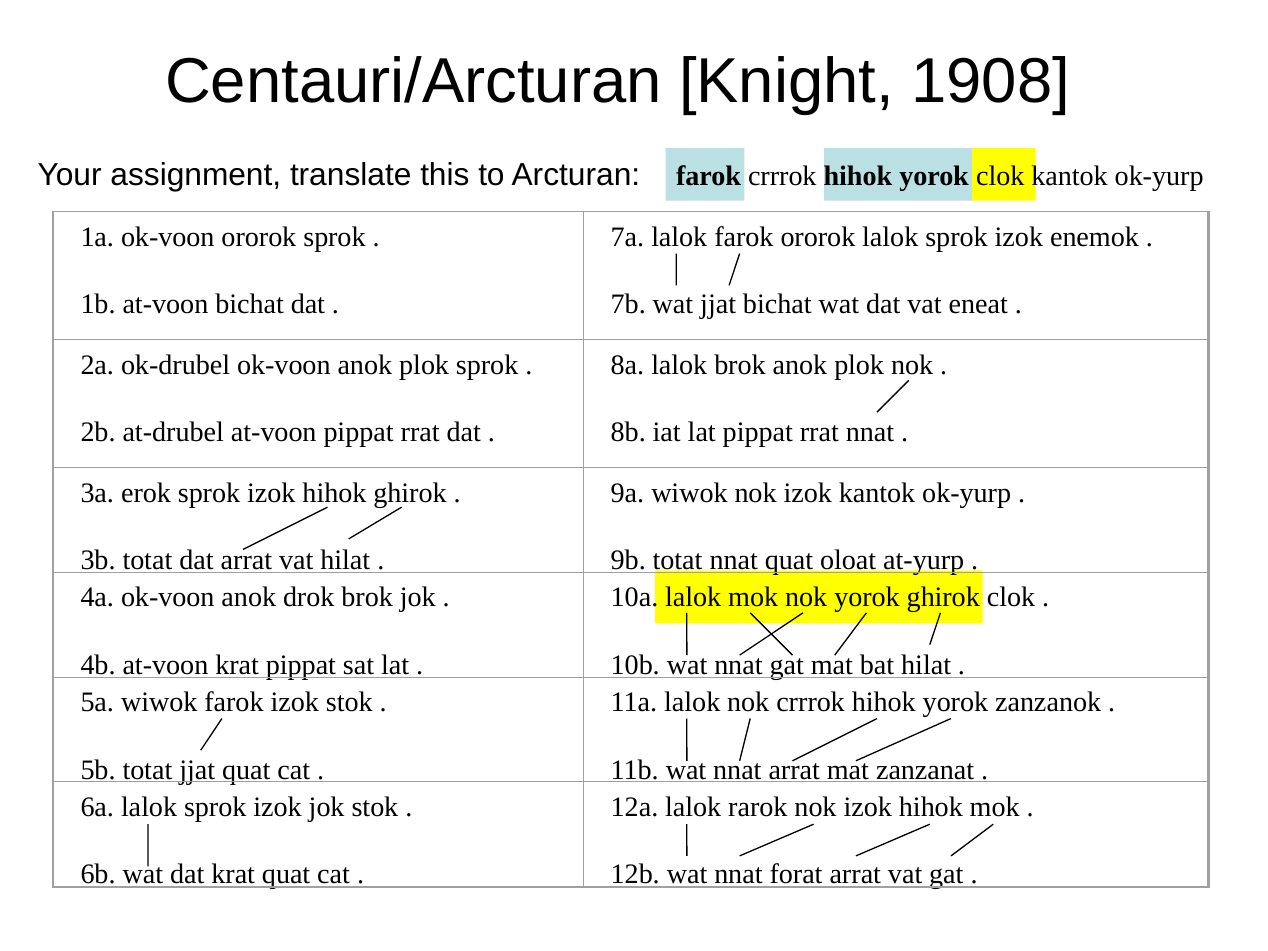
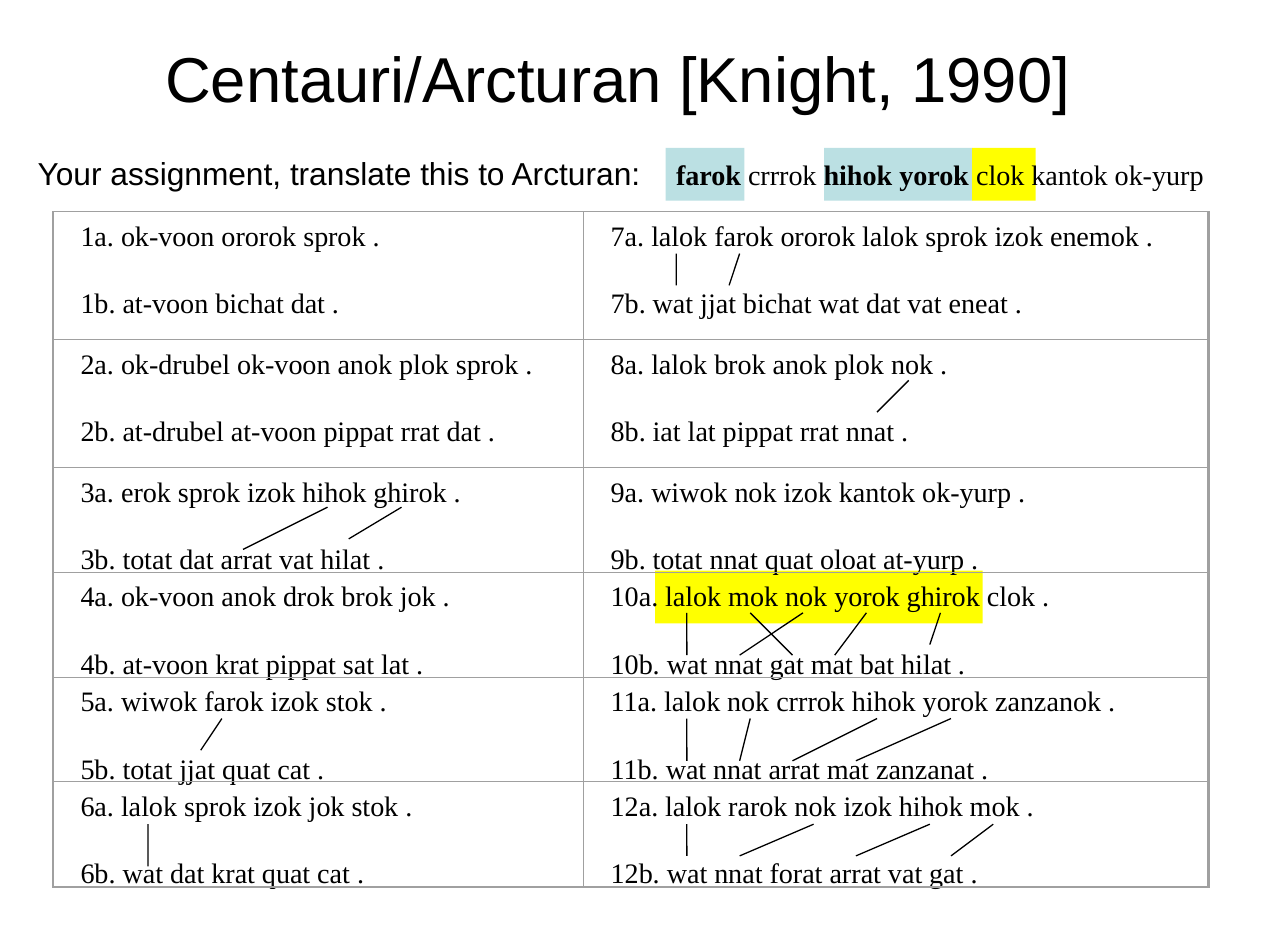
1908: 1908 -> 1990 (991, 82)
